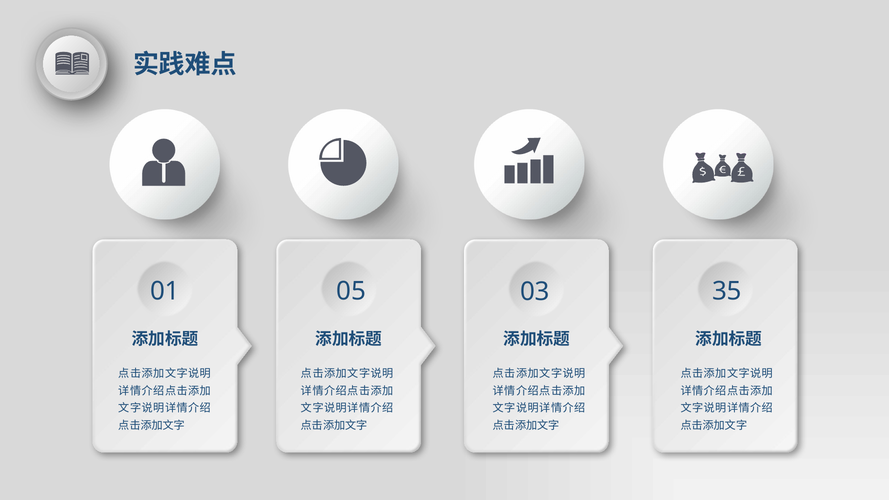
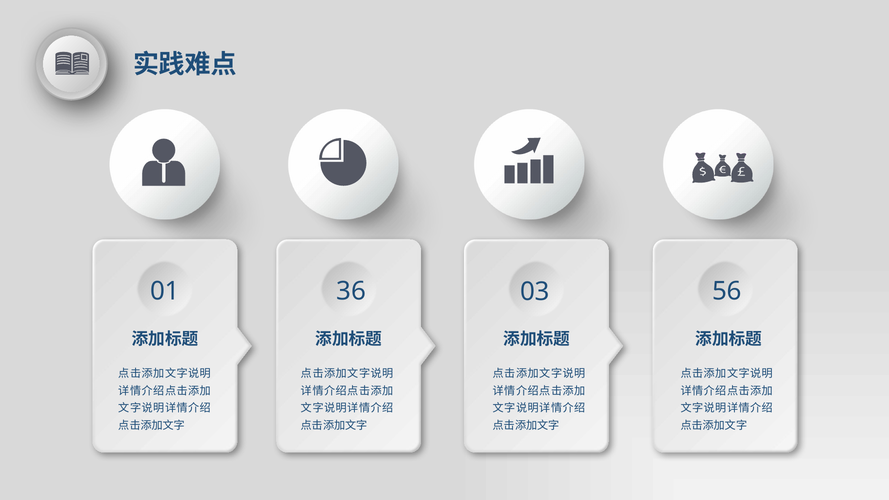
05: 05 -> 36 (351, 291)
35: 35 -> 56 (727, 291)
